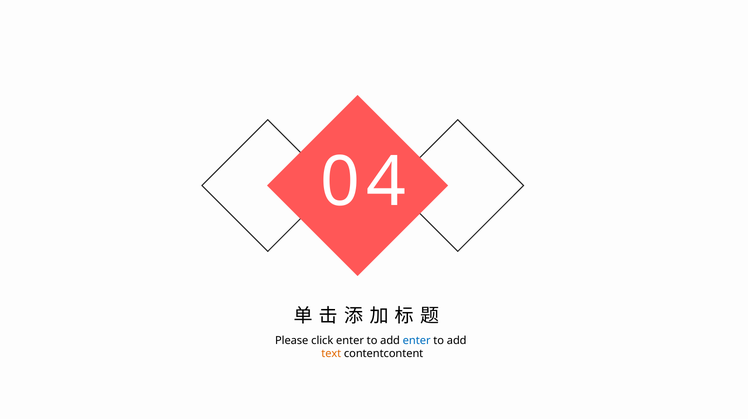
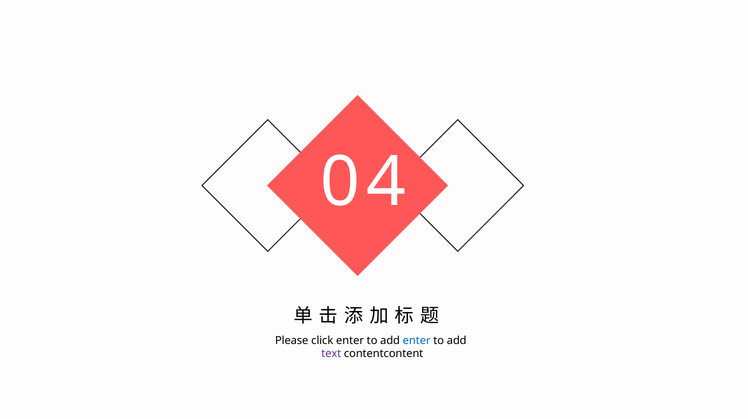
text colour: orange -> purple (331, 354)
